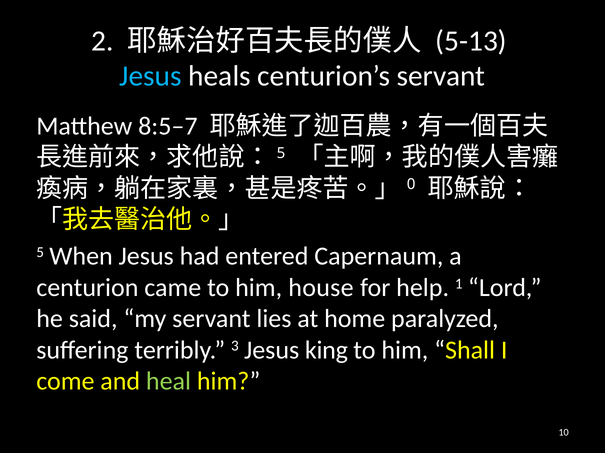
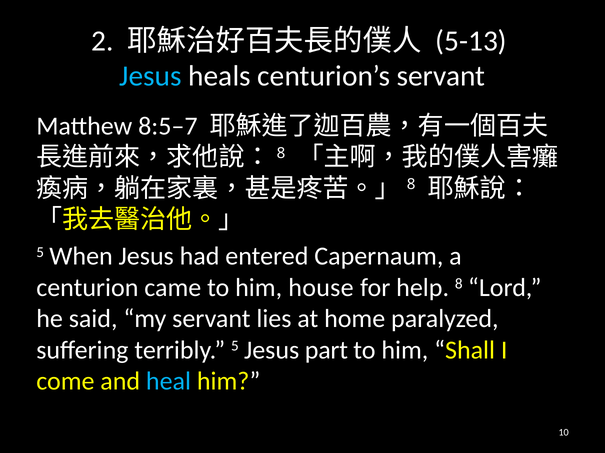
5: 5 -> 8 (281, 154)
0: 0 -> 8 (411, 185)
help 1: 1 -> 8 (459, 284)
terribly 3: 3 -> 5 (235, 347)
king: king -> part (326, 351)
heal colour: light green -> light blue (169, 382)
